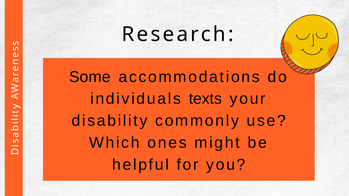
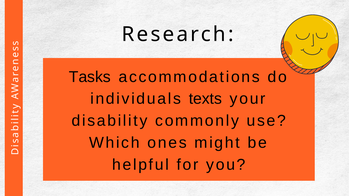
Some: Some -> Tasks (90, 77)
